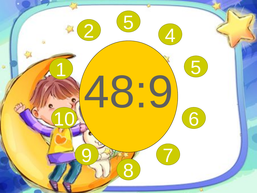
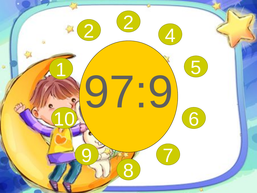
2 5: 5 -> 2 (128, 23)
48:9: 48:9 -> 97:9 (128, 92)
